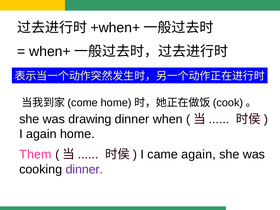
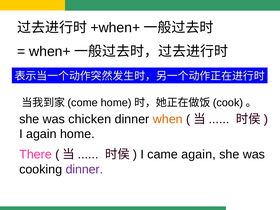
drawing: drawing -> chicken (90, 119)
when colour: black -> orange (168, 119)
Them: Them -> There (36, 154)
